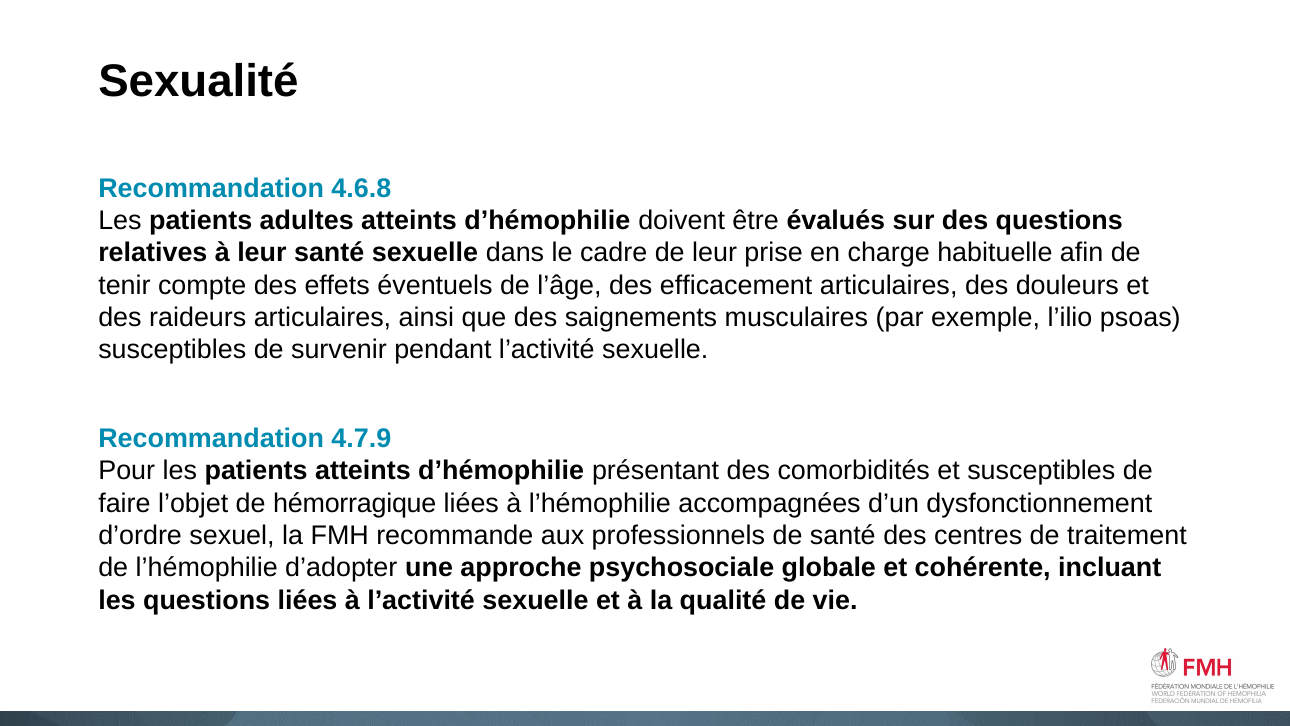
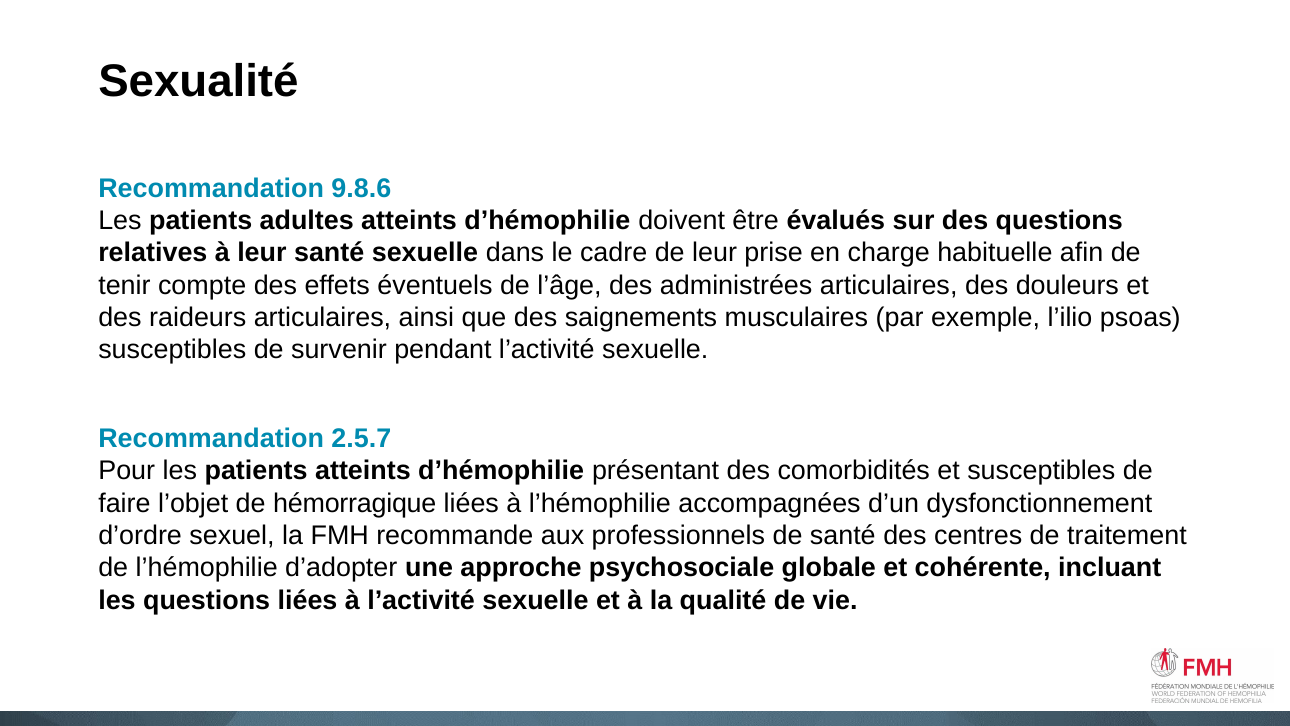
4.6.8: 4.6.8 -> 9.8.6 (361, 188)
efficacement: efficacement -> administrées (736, 285)
4.7.9: 4.7.9 -> 2.5.7 (361, 438)
